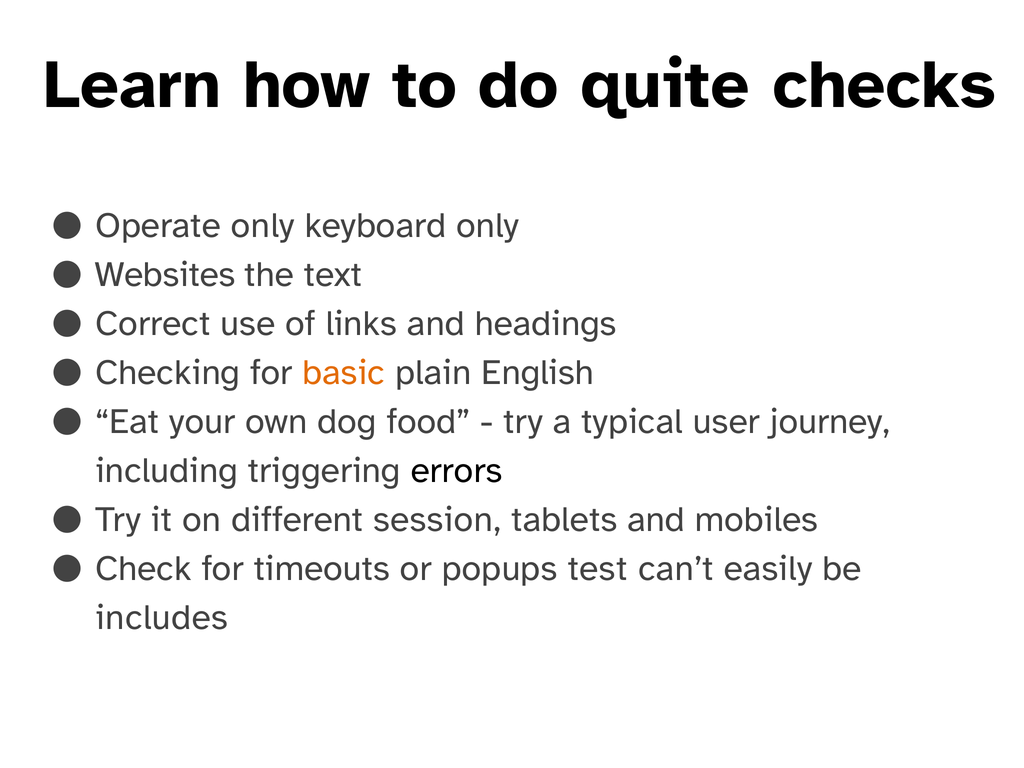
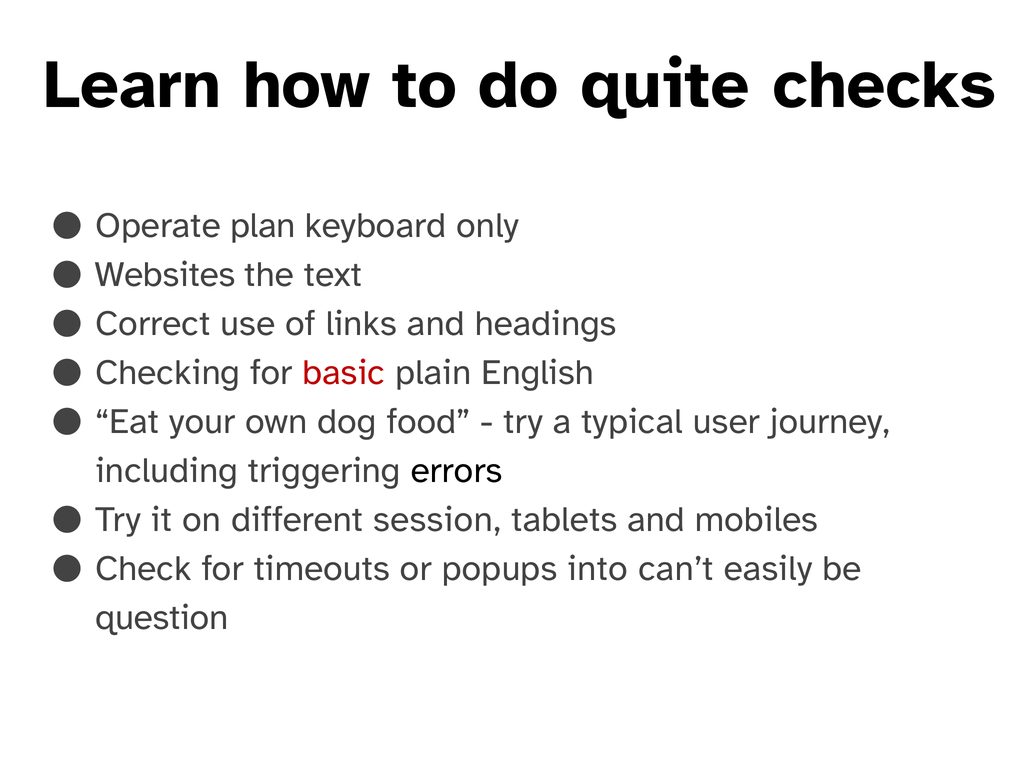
Operate only: only -> plan (263, 225)
basic colour: orange -> red (344, 373)
test: test -> into (598, 569)
includes: includes -> question (162, 618)
